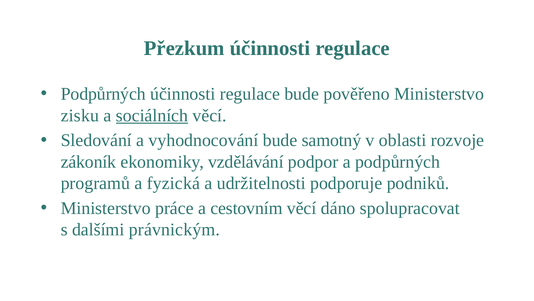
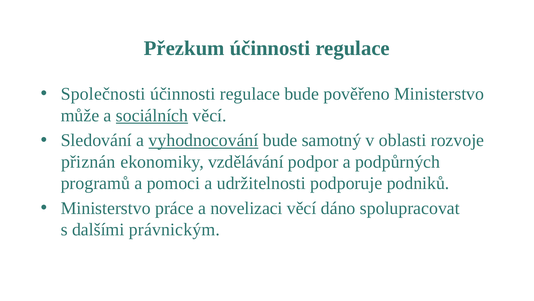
Podpůrných: Podpůrných -> Společnosti (103, 94)
zisku: zisku -> může (80, 115)
vyhodnocování underline: none -> present (204, 140)
zákoník: zákoník -> přiznán (88, 162)
fyzická: fyzická -> pomoci (173, 183)
cestovním: cestovním -> novelizaci (246, 208)
